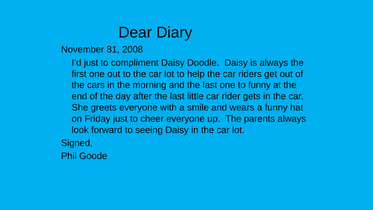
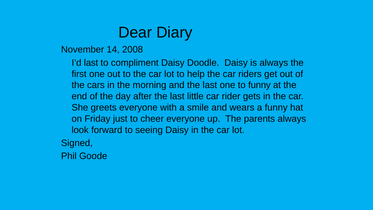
81: 81 -> 14 (113, 50)
I’d just: just -> last (91, 63)
